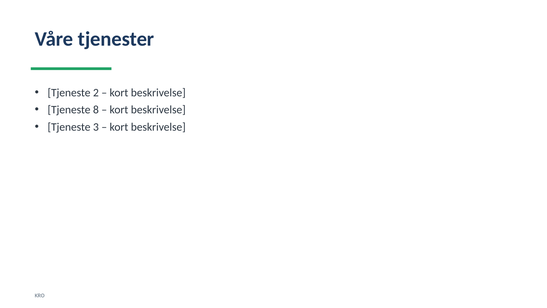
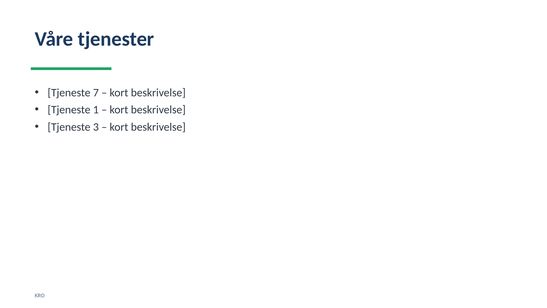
2: 2 -> 7 (96, 93)
8: 8 -> 1 (96, 110)
